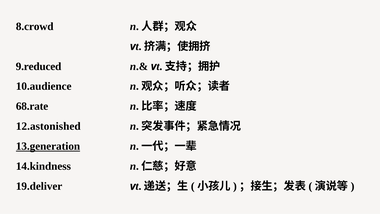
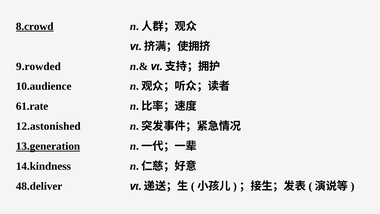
8.crowd underline: none -> present (35, 26)
9.reduced: 9.reduced -> 9.rowded (38, 66)
68.rate: 68.rate -> 61.rate (32, 106)
19.deliver: 19.deliver -> 48.deliver (39, 186)
